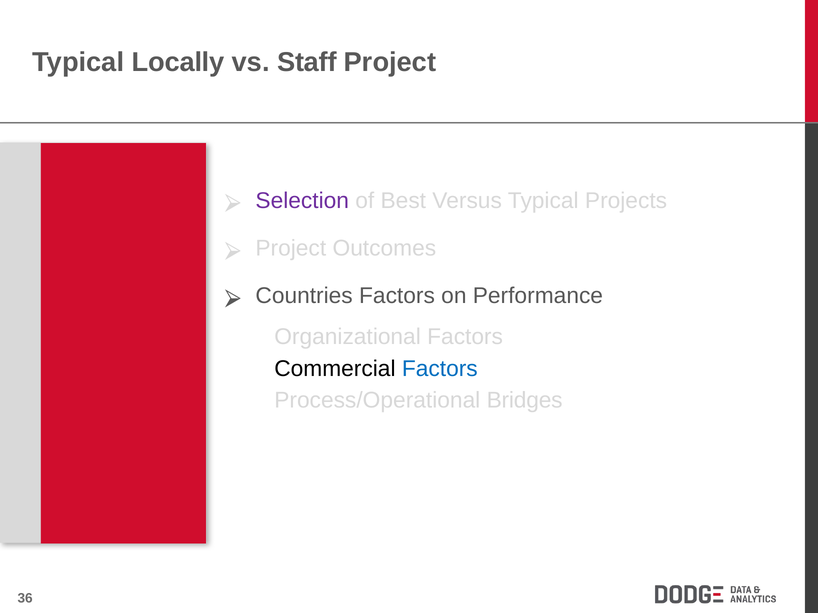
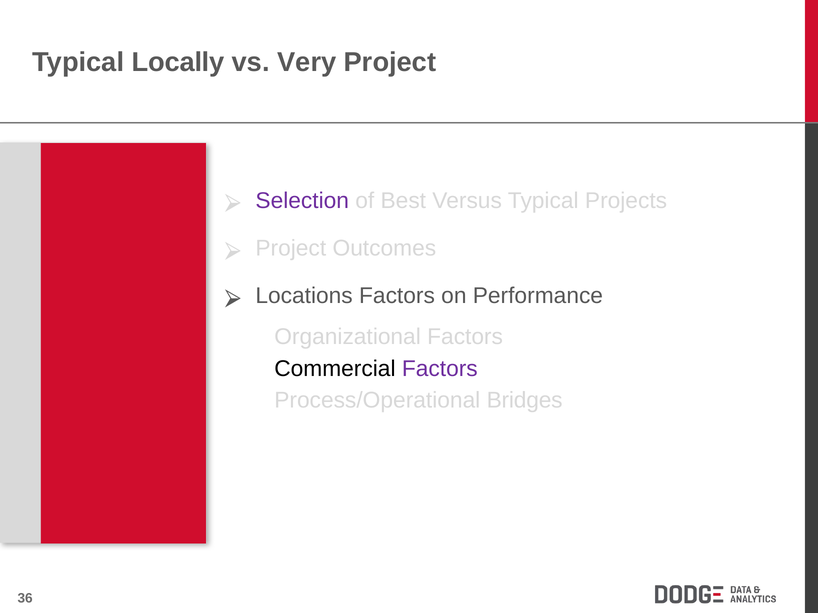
Staff: Staff -> Very (307, 62)
Countries: Countries -> Locations (304, 296)
Factors colour: blue -> purple (440, 369)
